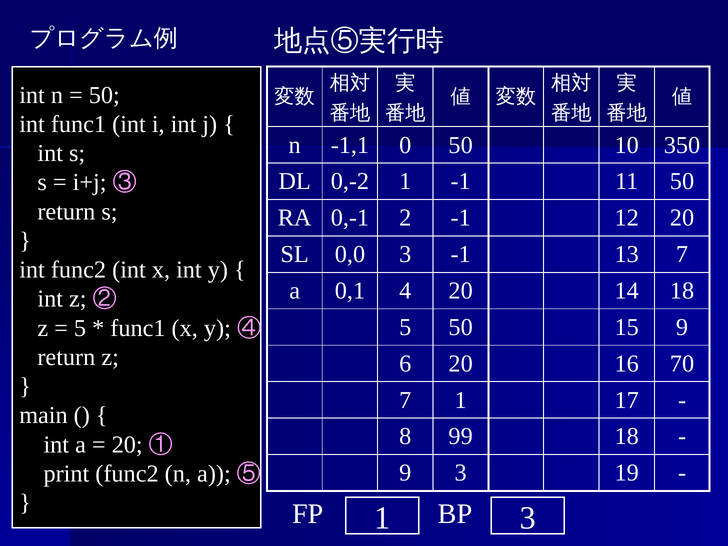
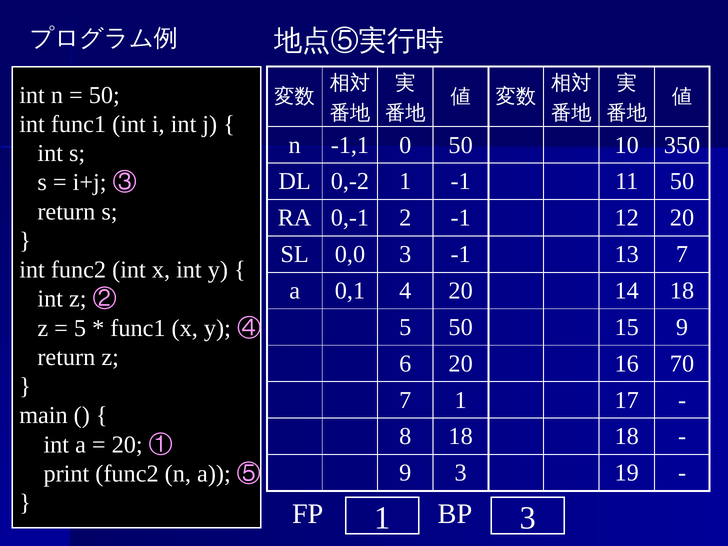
8 99: 99 -> 18 (461, 436)
